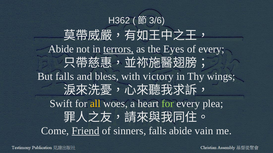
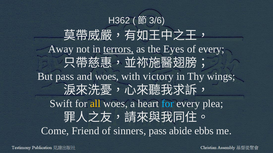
Abide: Abide -> Away (61, 49)
But falls: falls -> pass (65, 77)
and bless: bless -> woes (107, 77)
for colour: light green -> light blue (168, 104)
Friend underline: present -> none (86, 131)
sinners falls: falls -> pass (158, 131)
vain: vain -> ebbs (204, 131)
